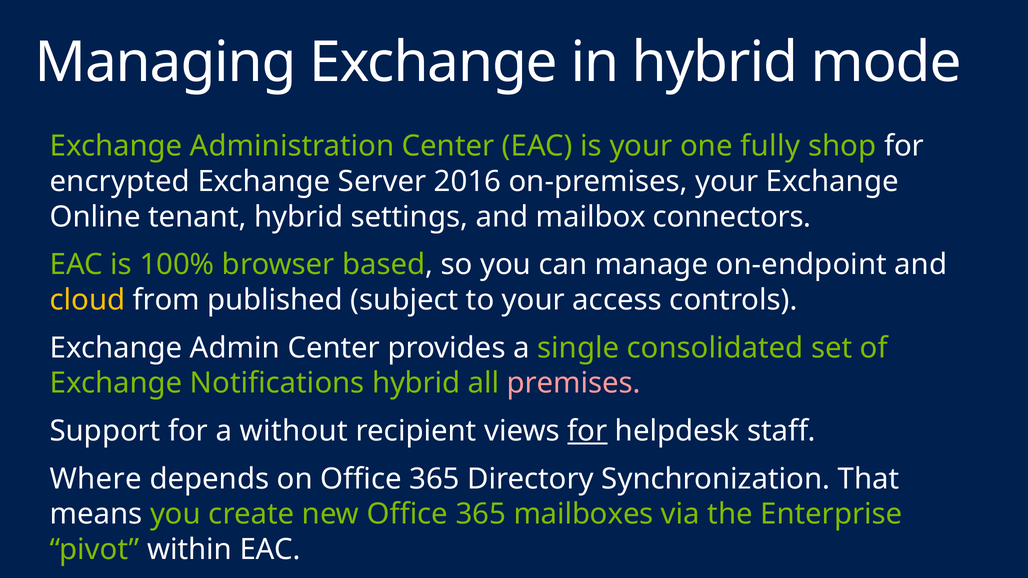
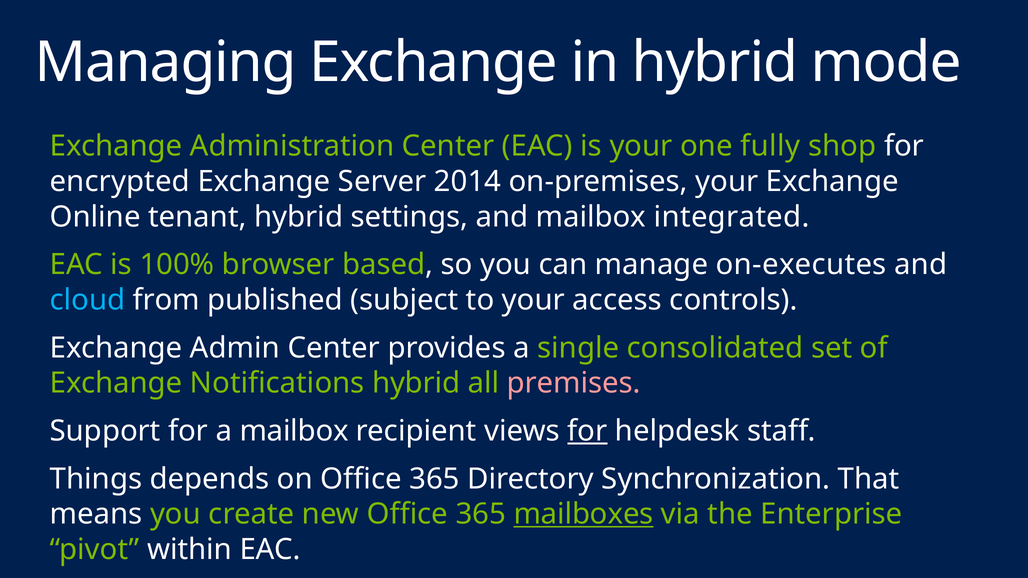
2016: 2016 -> 2014 (468, 182)
connectors: connectors -> integrated (732, 217)
on-endpoint: on-endpoint -> on-executes (801, 265)
cloud colour: yellow -> light blue (88, 300)
a without: without -> mailbox (294, 431)
Where: Where -> Things (96, 479)
mailboxes underline: none -> present (584, 514)
